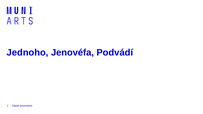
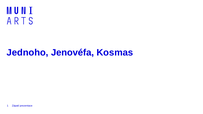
Podvádí: Podvádí -> Kosmas (115, 53)
